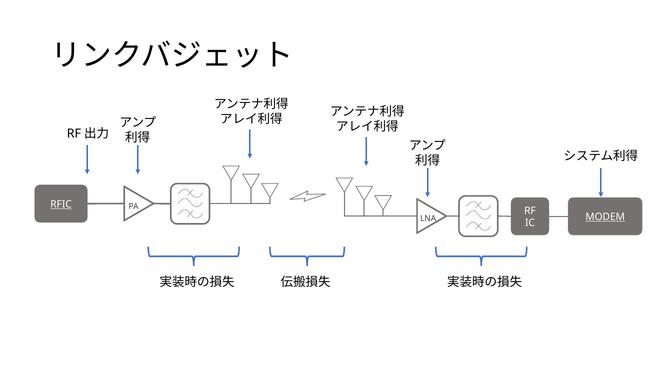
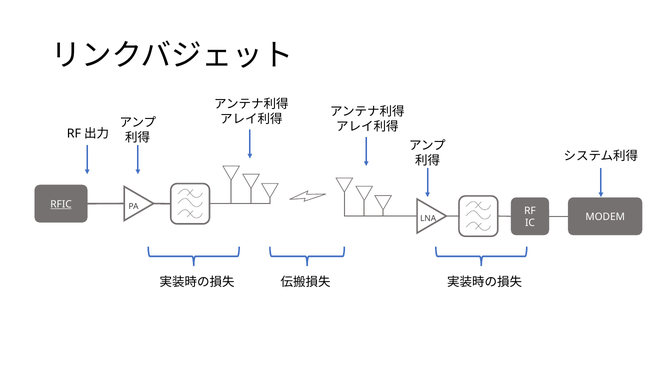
MODEM underline: present -> none (605, 217)
